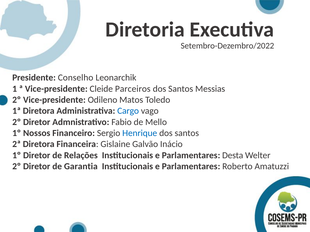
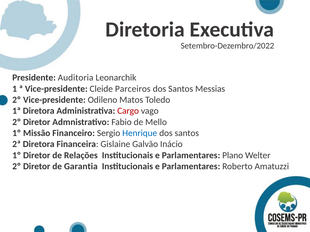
Conselho: Conselho -> Auditoria (76, 78)
Cargo colour: blue -> red (128, 111)
Nossos: Nossos -> Missão (37, 133)
Desta: Desta -> Plano (233, 156)
